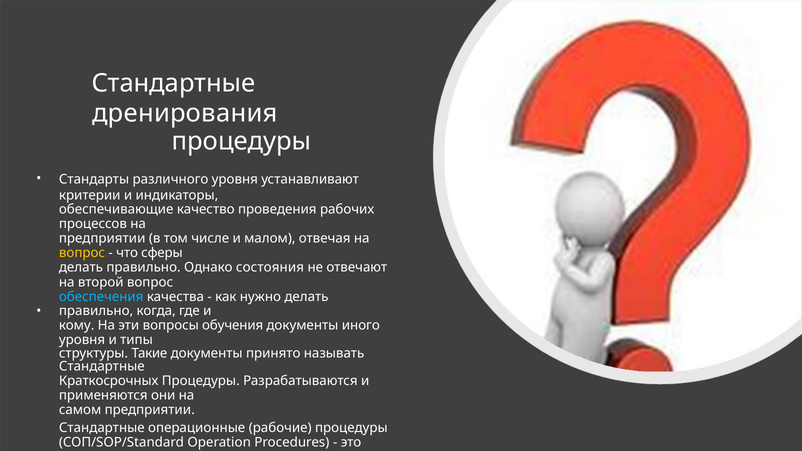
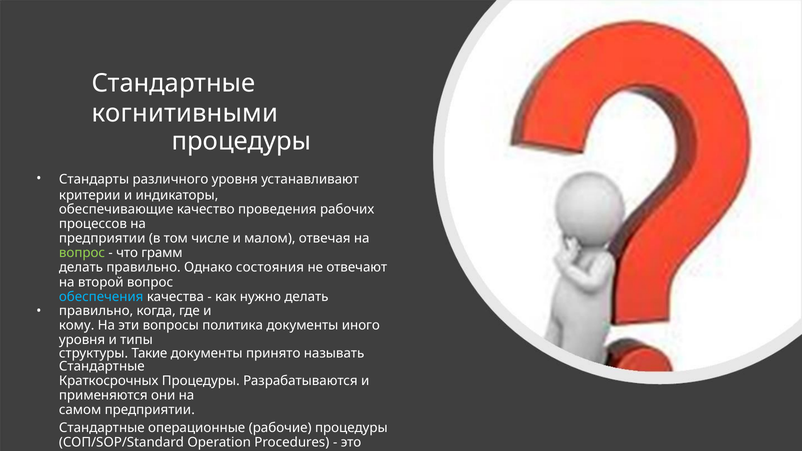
дренирования: дренирования -> когнитивными (185, 113)
вопрос colour: yellow -> light green (82, 253)
сферы: сферы -> грамм (162, 253)
вопросы обучения: обучения -> политика (233, 326)
